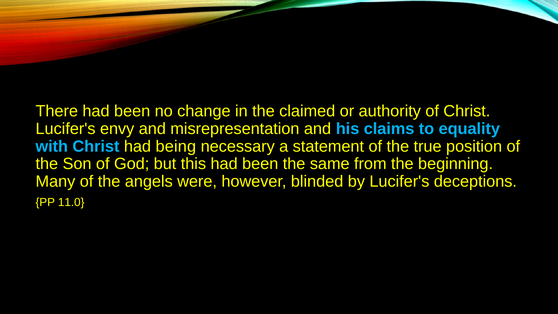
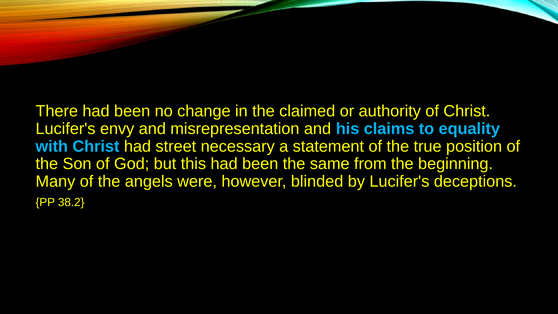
being: being -> street (176, 146)
11.0: 11.0 -> 38.2 (71, 202)
